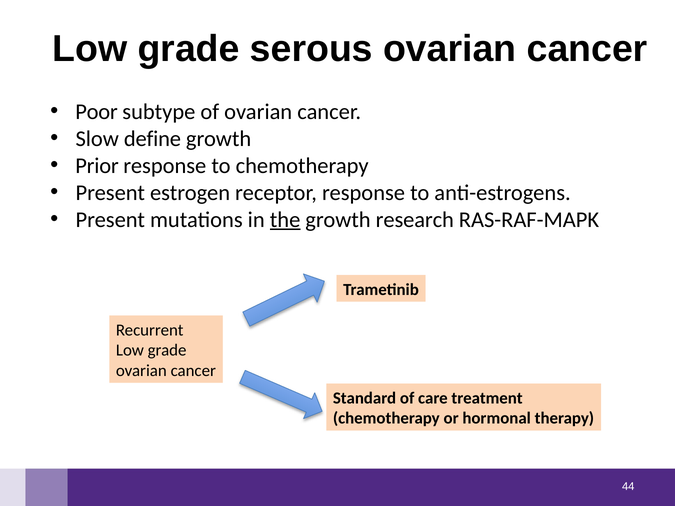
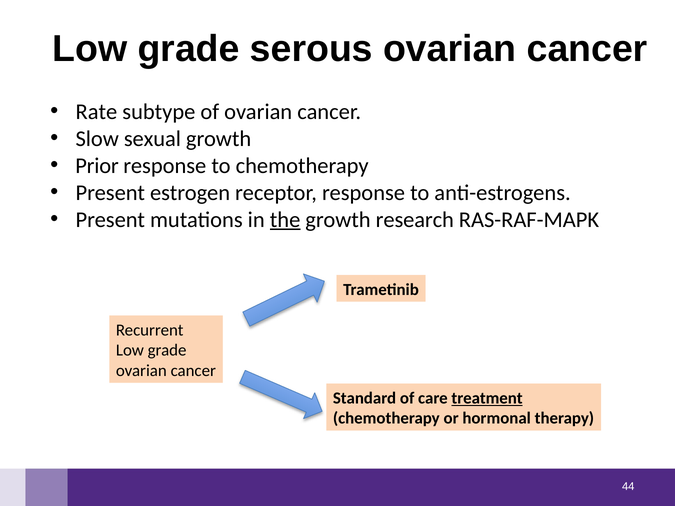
Poor: Poor -> Rate (96, 112)
define: define -> sexual (152, 139)
treatment underline: none -> present (487, 398)
